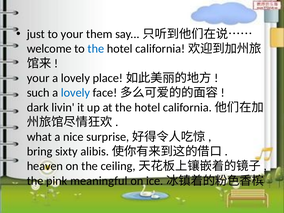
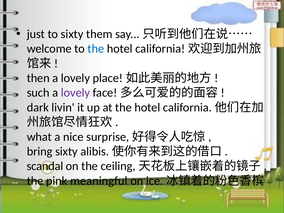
to your: your -> sixty (72, 34)
your: your -> then (38, 78)
lovely colour: blue -> purple (75, 93)
heaven: heaven -> scandal (45, 166)
